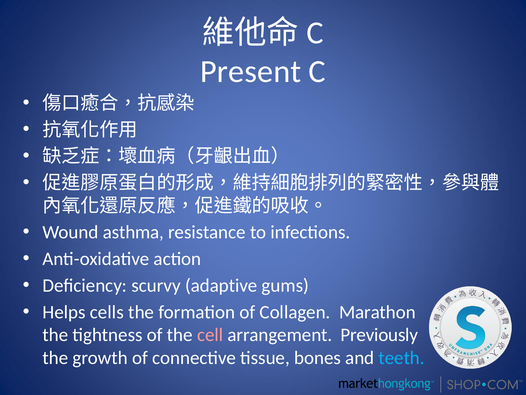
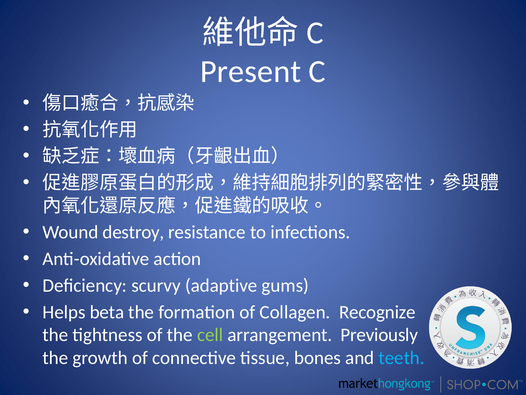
asthma: asthma -> destroy (133, 232)
cells: cells -> beta (107, 312)
Marathon: Marathon -> Recognize (377, 312)
cell colour: pink -> light green (210, 335)
